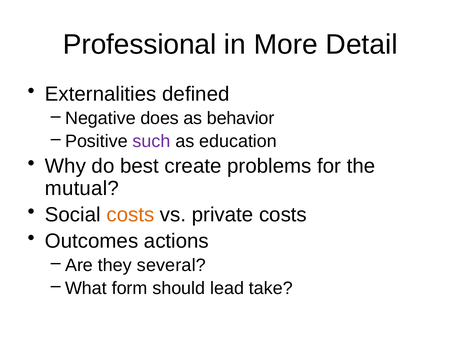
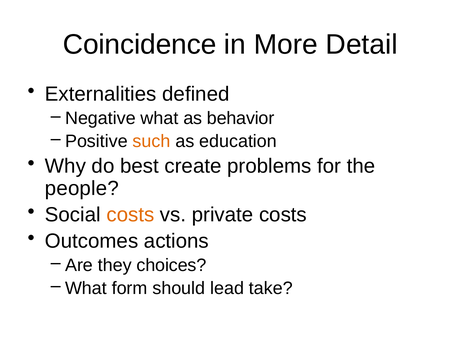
Professional: Professional -> Coincidence (140, 45)
Negative does: does -> what (160, 118)
such colour: purple -> orange (152, 141)
mutual: mutual -> people (82, 188)
several: several -> choices (172, 265)
